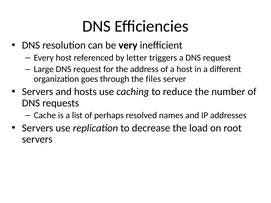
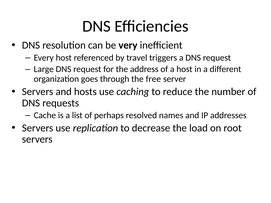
letter: letter -> travel (137, 58)
files: files -> free (153, 79)
